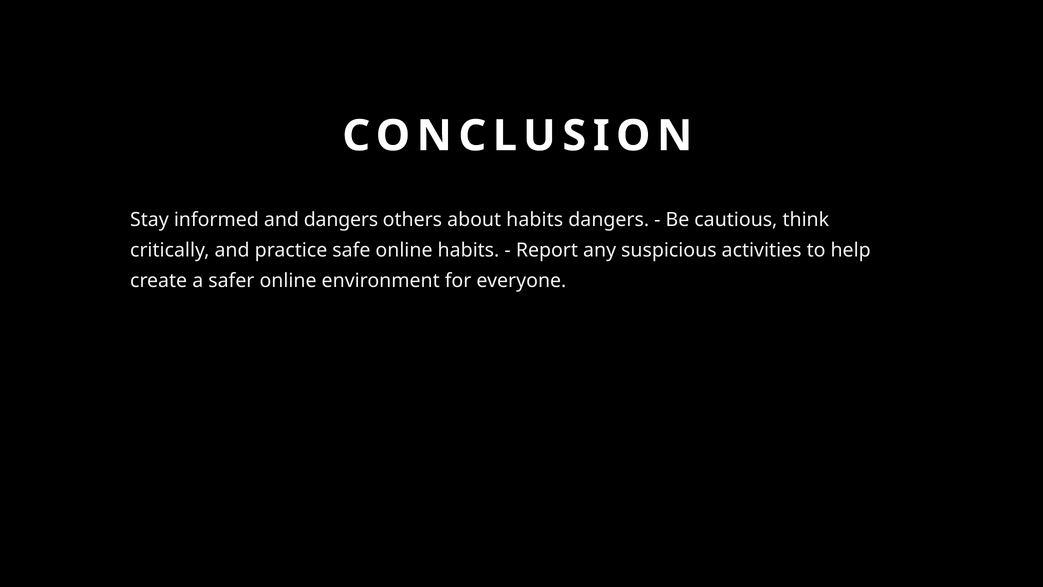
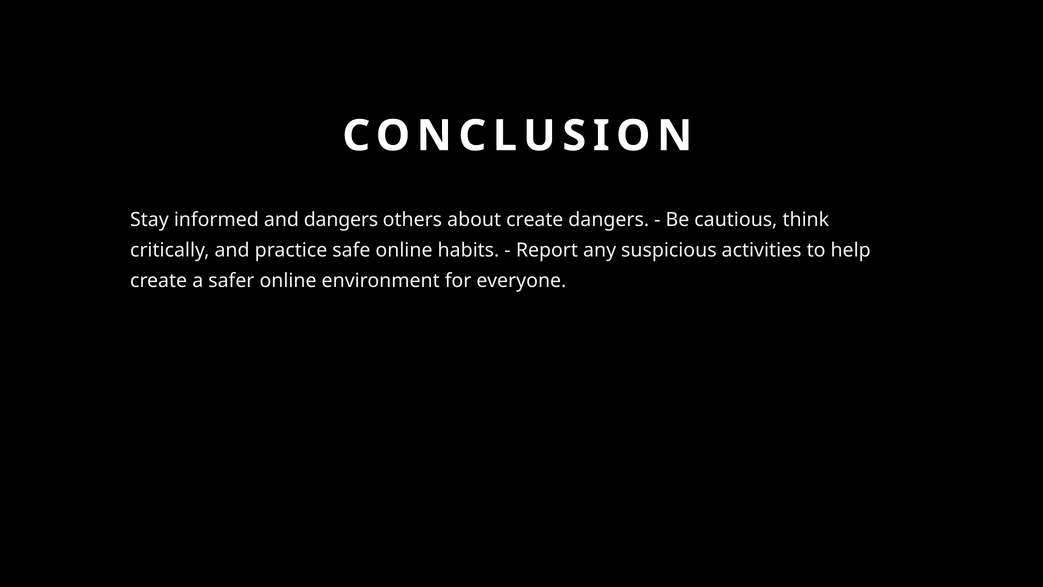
about habits: habits -> create (535, 220)
